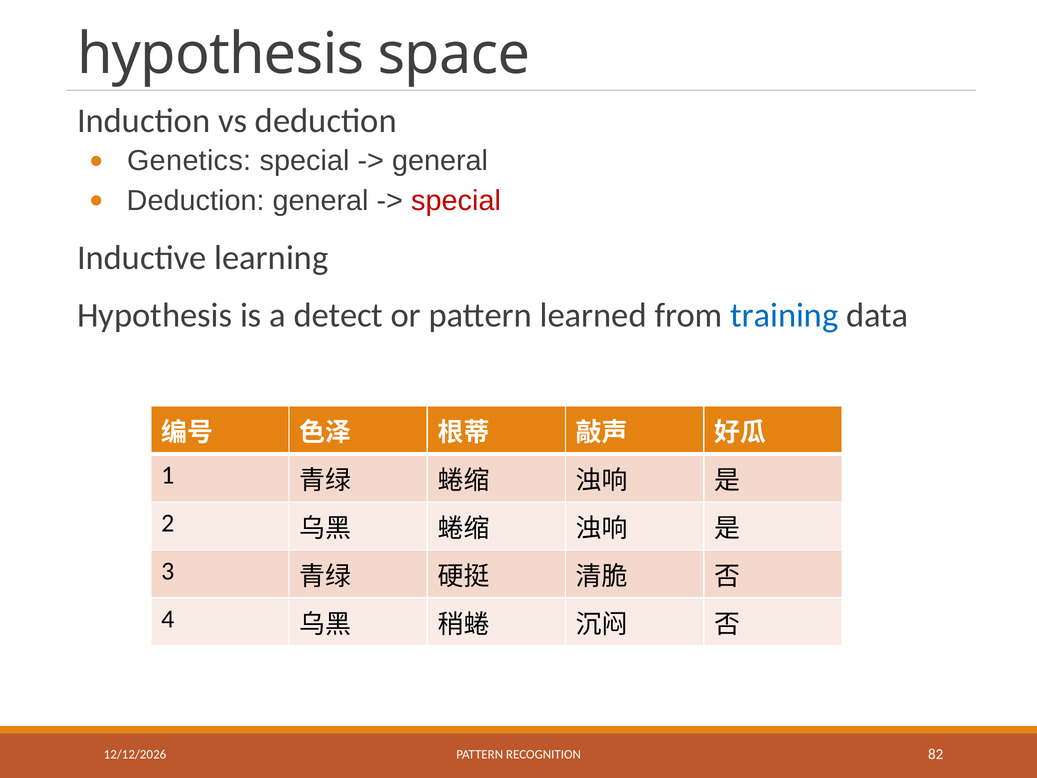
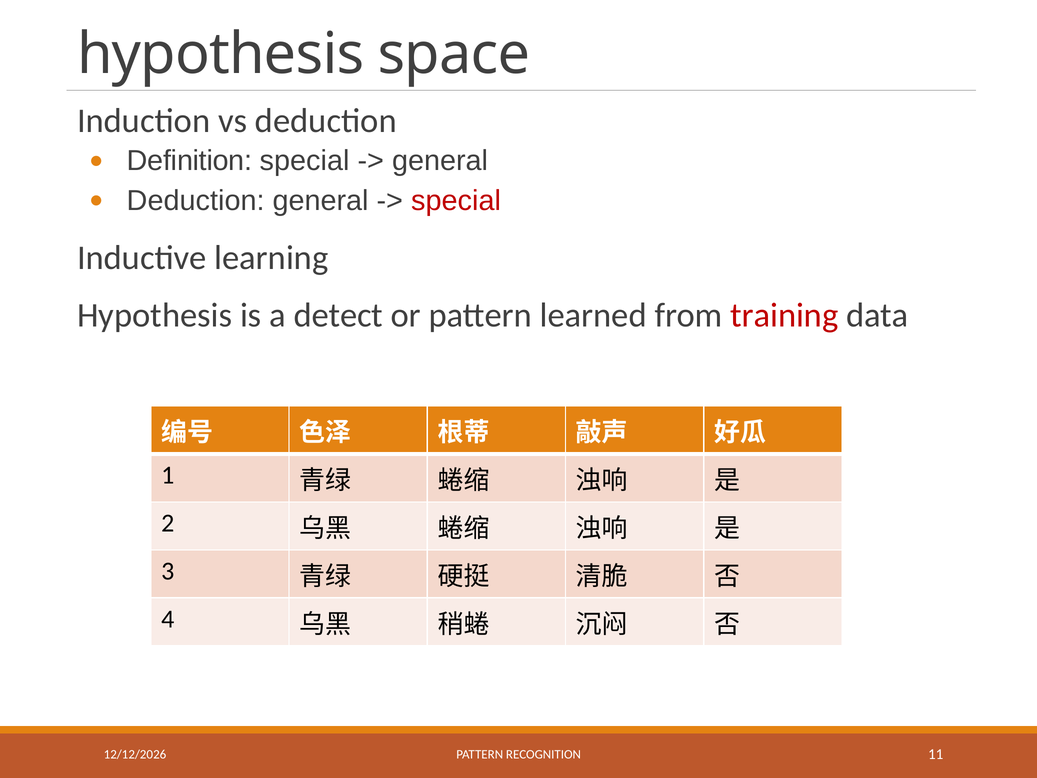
Genetics: Genetics -> Definition (190, 161)
training colour: blue -> red (784, 315)
82: 82 -> 11 (936, 754)
